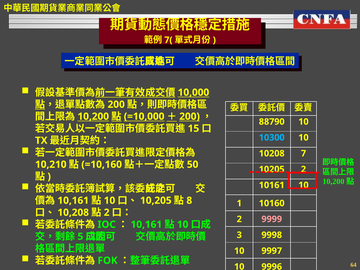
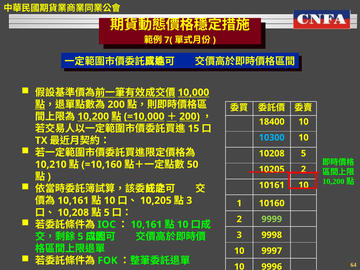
88790: 88790 -> 18400 (272, 122)
10208 7: 7 -> 5 (304, 153)
8: 8 -> 3 (189, 200)
2: 2 -> 5 (107, 212)
9999 colour: pink -> light green (272, 219)
